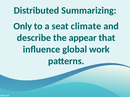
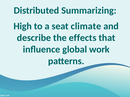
Only: Only -> High (23, 26)
appear: appear -> effects (83, 38)
